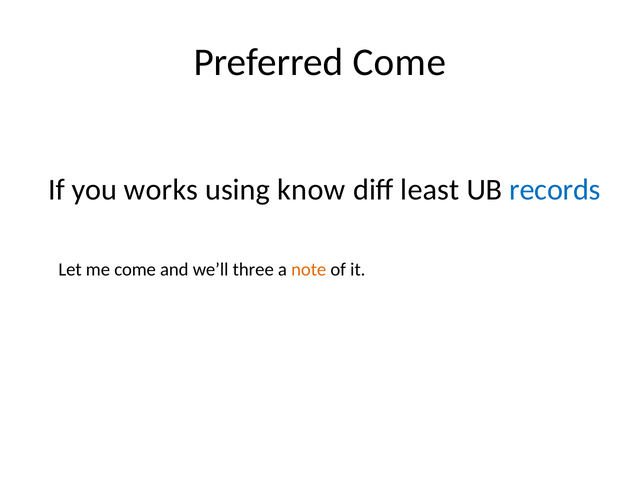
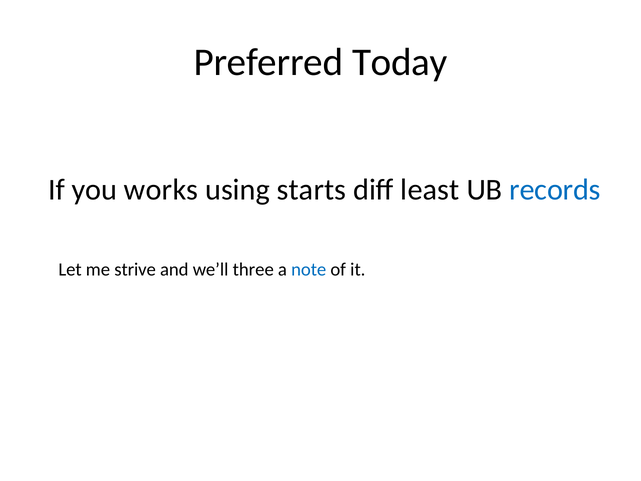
Preferred Come: Come -> Today (400, 62)
know: know -> starts (312, 190)
me come: come -> strive (135, 270)
note colour: orange -> blue (309, 270)
